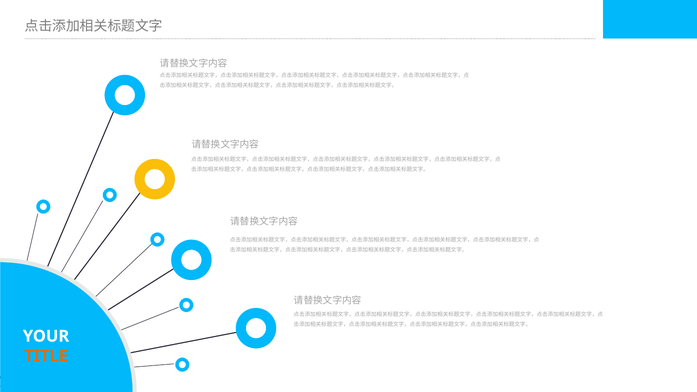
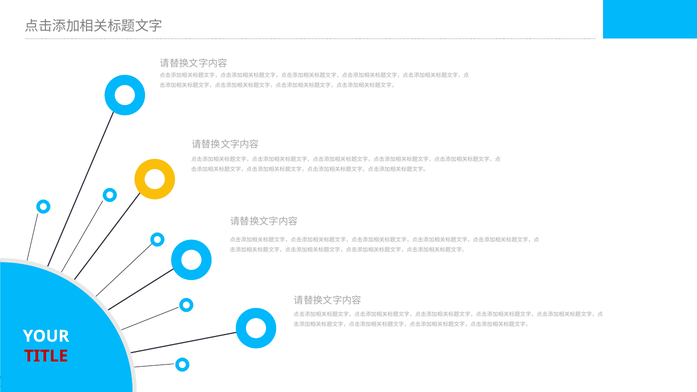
TITLE colour: orange -> red (46, 356)
